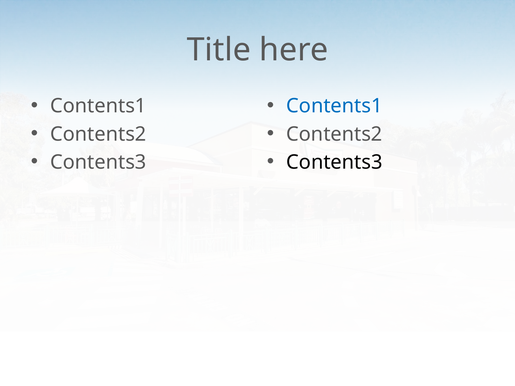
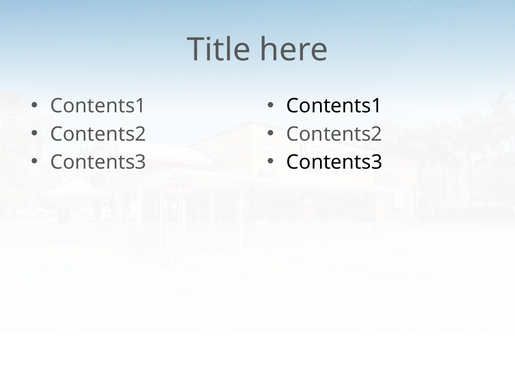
Contents1 colour: blue -> black (334, 106)
